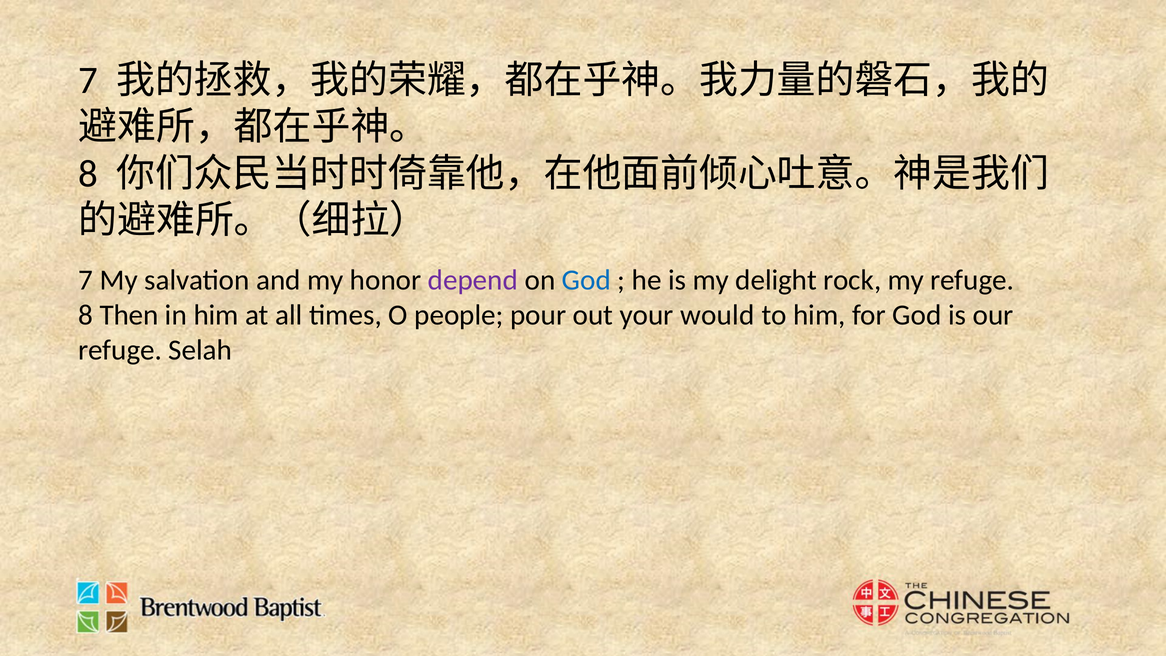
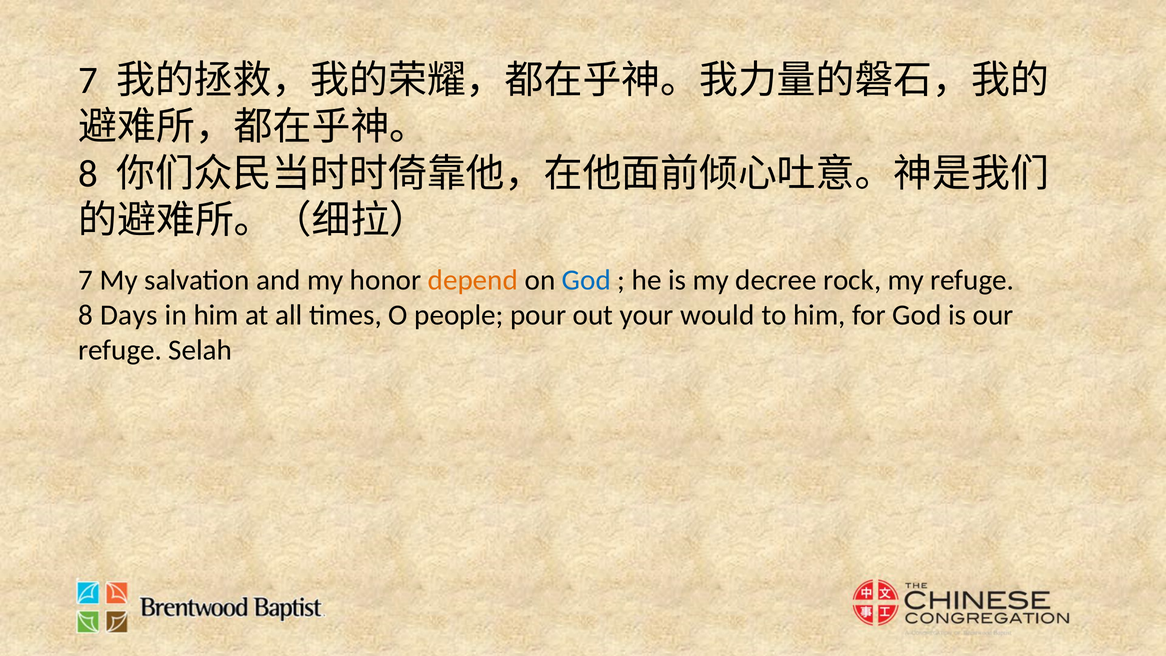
depend colour: purple -> orange (473, 280)
delight: delight -> decree (776, 280)
Then: Then -> Days (129, 315)
